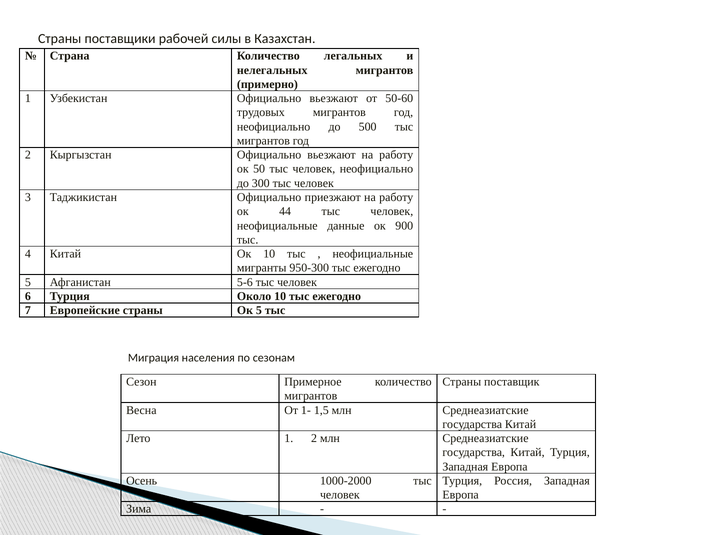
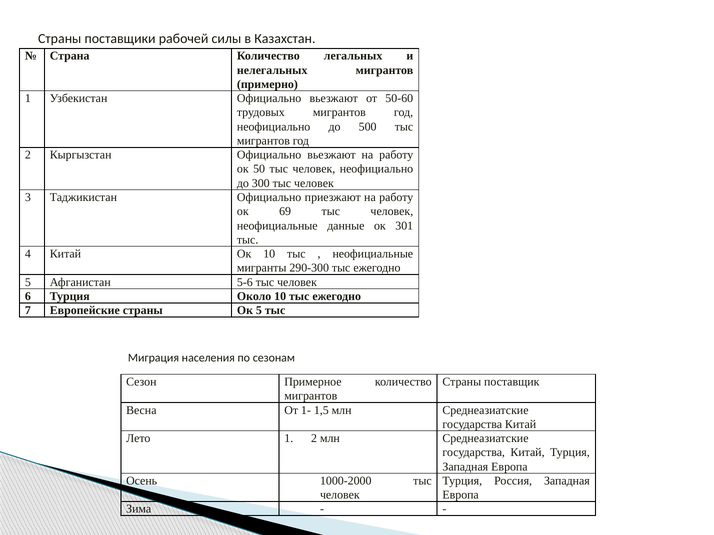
44: 44 -> 69 (285, 212)
900: 900 -> 301 (404, 226)
950-300: 950-300 -> 290-300 (309, 268)
